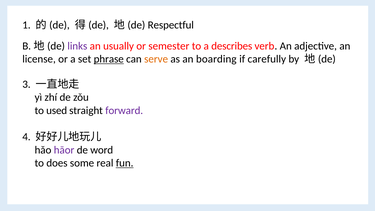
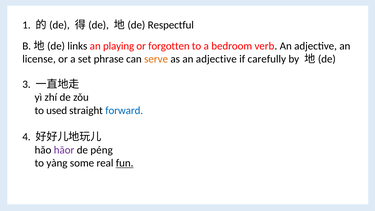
links colour: purple -> black (77, 46)
usually: usually -> playing (119, 46)
semester: semester -> forgotten (169, 46)
describes: describes -> bedroom (232, 46)
phrase underline: present -> none (109, 59)
as an boarding: boarding -> adjective (216, 59)
forward colour: purple -> blue (124, 110)
word: word -> péng (102, 150)
does: does -> yàng (57, 163)
